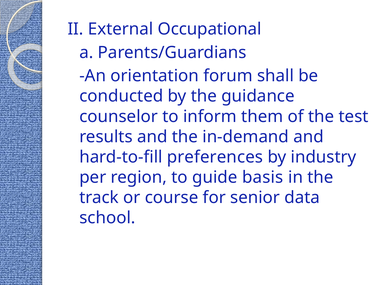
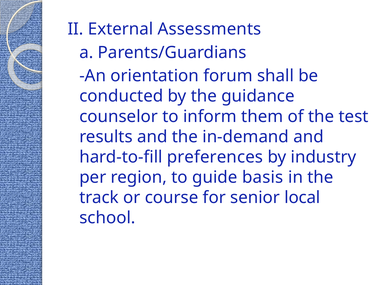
Occupational: Occupational -> Assessments (210, 29)
data: data -> local (302, 198)
